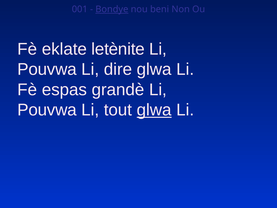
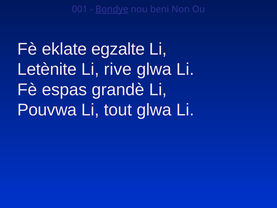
letènite: letènite -> egzalte (118, 49)
Pouvwa: Pouvwa -> Letènite (47, 69)
dire: dire -> rive (118, 69)
glwa underline: present -> none (154, 110)
